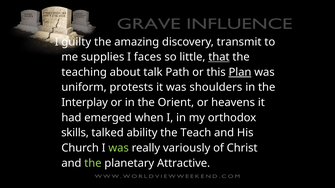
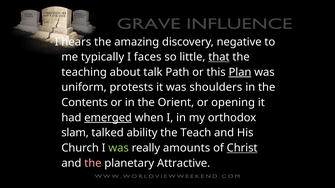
guilty: guilty -> hears (76, 42)
transmit: transmit -> negative (239, 42)
supplies: supplies -> typically (103, 57)
Interplay: Interplay -> Contents (85, 103)
heavens: heavens -> opening (233, 103)
emerged underline: none -> present (108, 118)
skills: skills -> slam (75, 133)
variously: variously -> amounts (187, 148)
Christ underline: none -> present (242, 148)
the colour: light green -> pink (93, 164)
